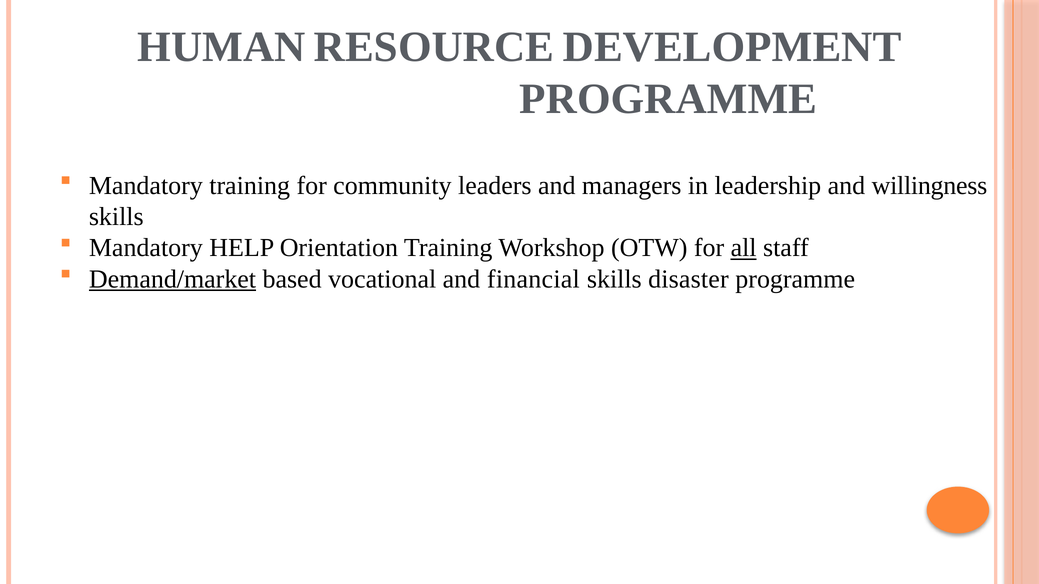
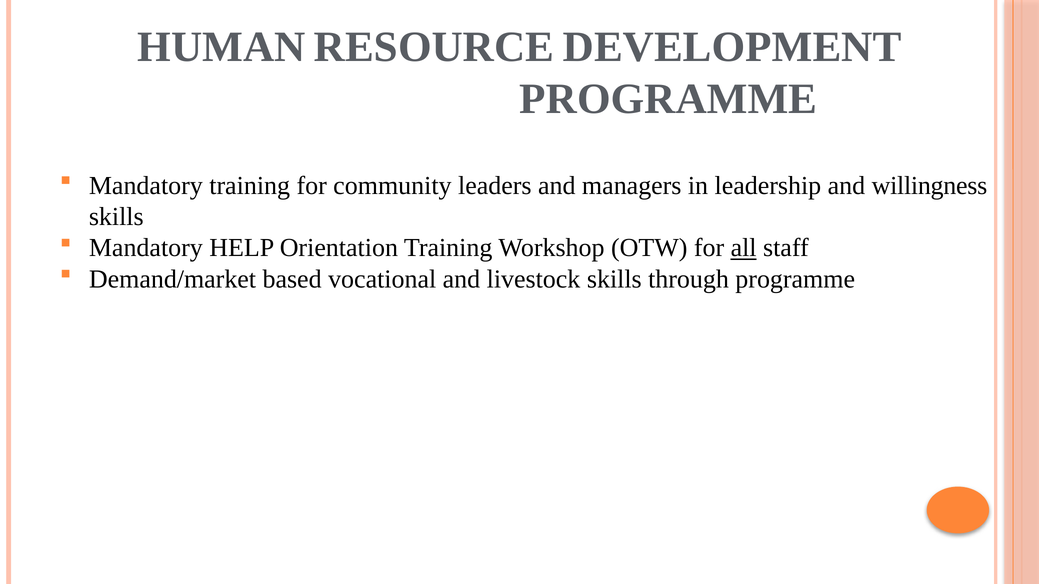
Demand/market underline: present -> none (173, 279)
financial: financial -> livestock (534, 279)
disaster: disaster -> through (689, 279)
